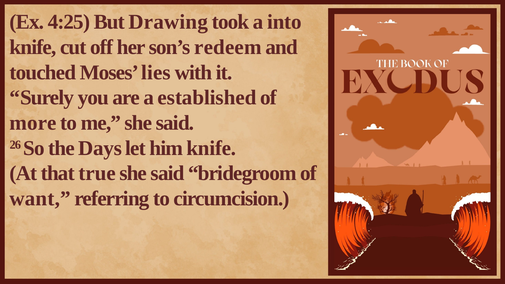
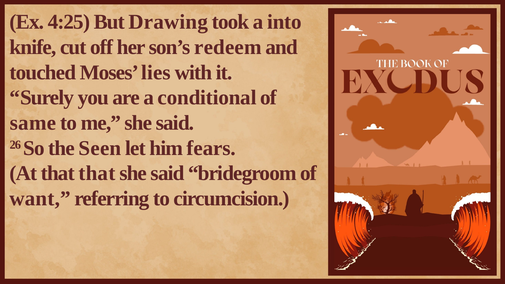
established: established -> conditional (207, 98)
more: more -> same (33, 123)
Days: Days -> Seen (100, 148)
him knife: knife -> fears (211, 148)
that true: true -> that (97, 173)
